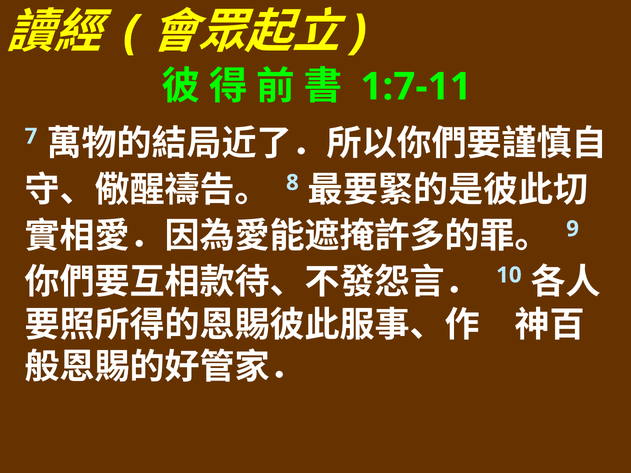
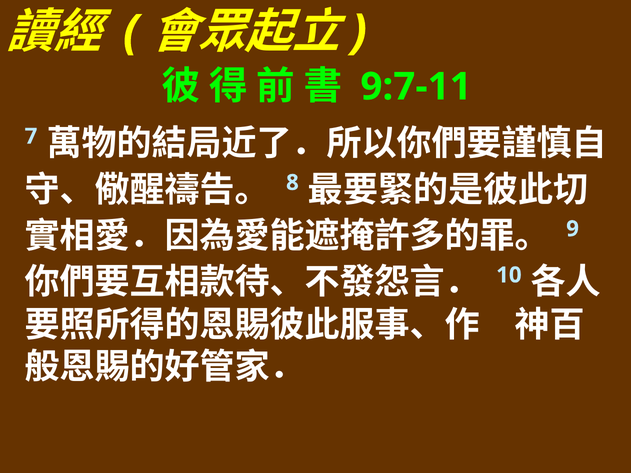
1:7-11: 1:7-11 -> 9:7-11 (416, 87)
